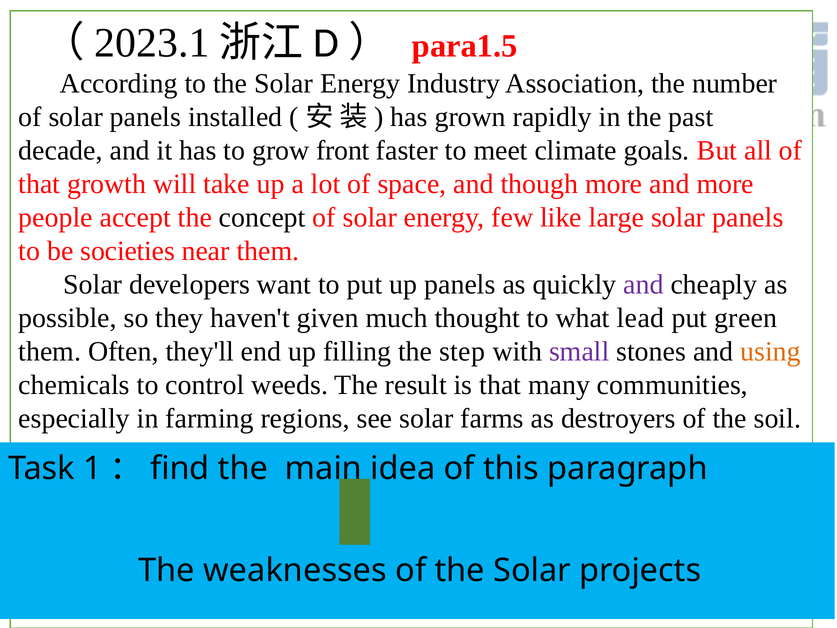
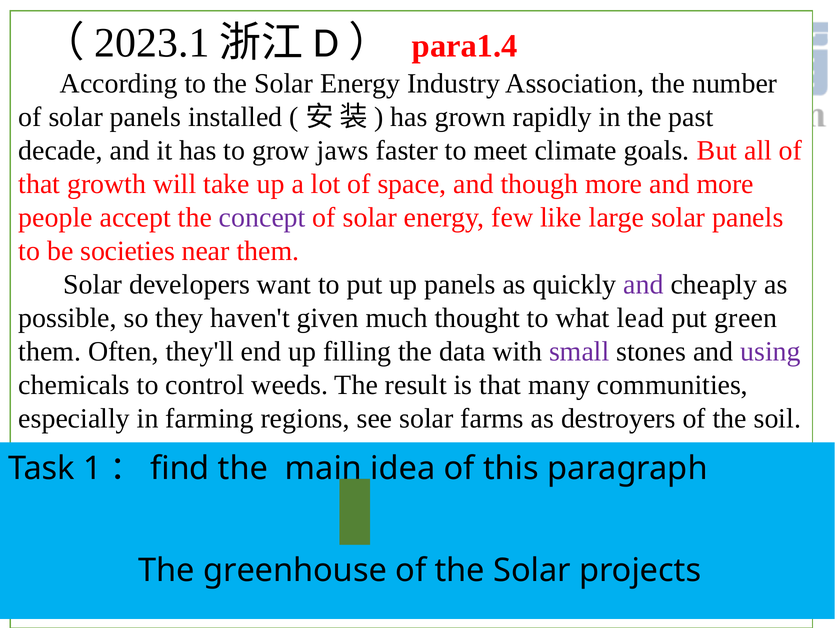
para1.5: para1.5 -> para1.4 (465, 46)
front: front -> jaws (343, 151)
concept colour: black -> purple (262, 218)
step: step -> data (462, 352)
using colour: orange -> purple (770, 352)
weaknesses: weaknesses -> greenhouse (295, 570)
